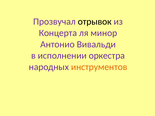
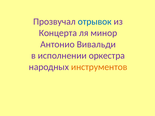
отрывок colour: black -> blue (95, 22)
